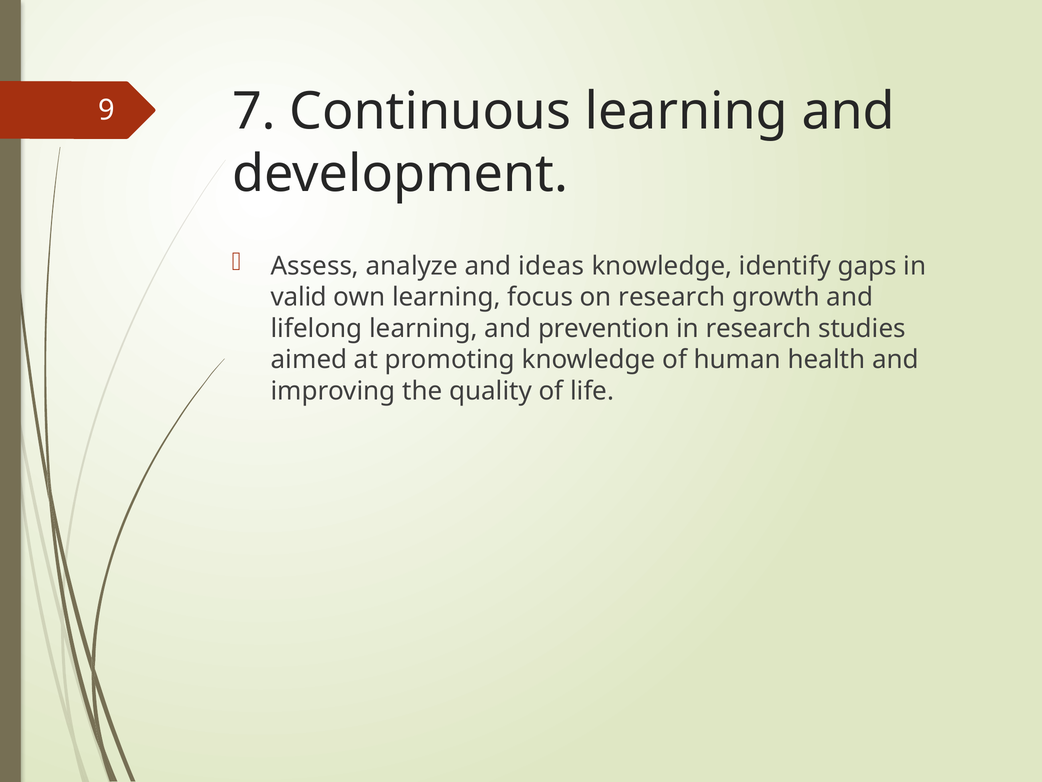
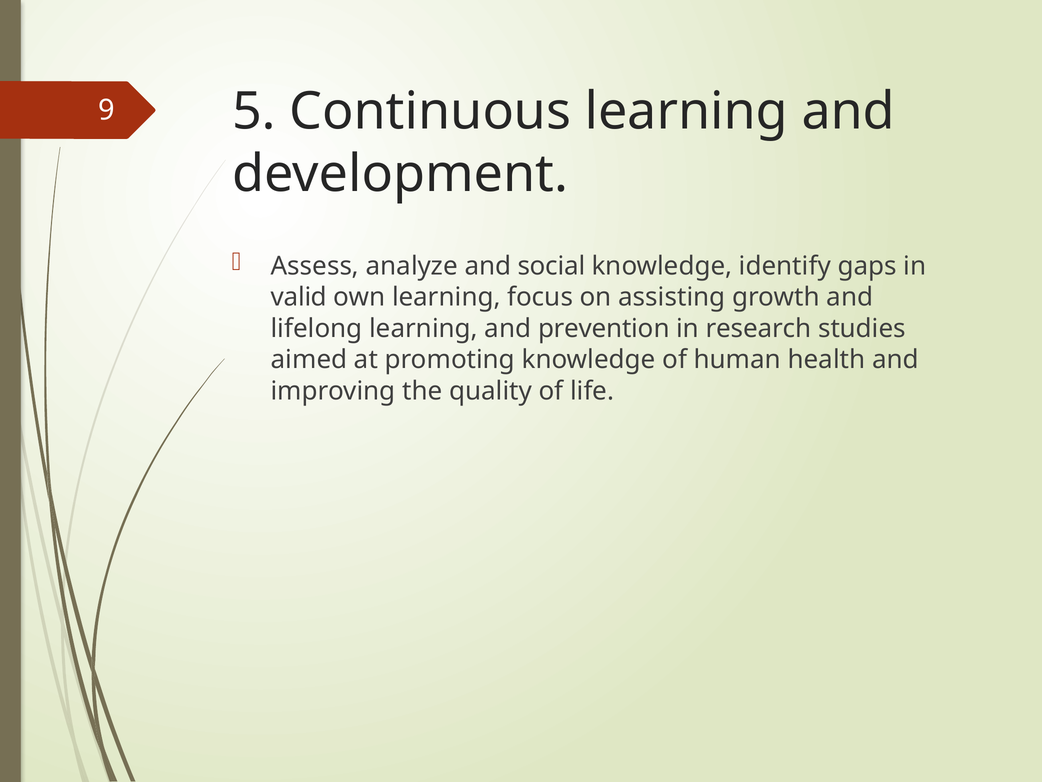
7: 7 -> 5 (254, 111)
ideas: ideas -> social (552, 266)
on research: research -> assisting (672, 297)
